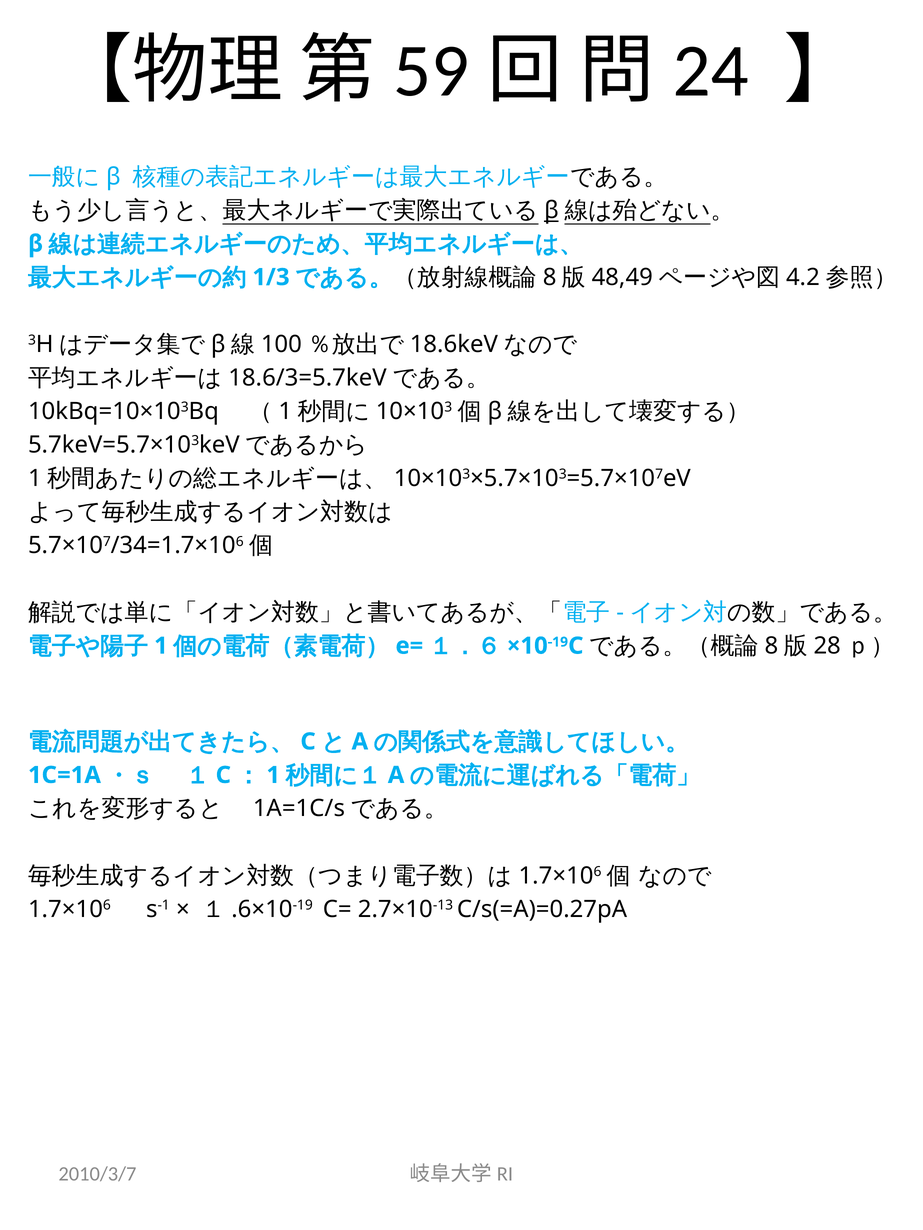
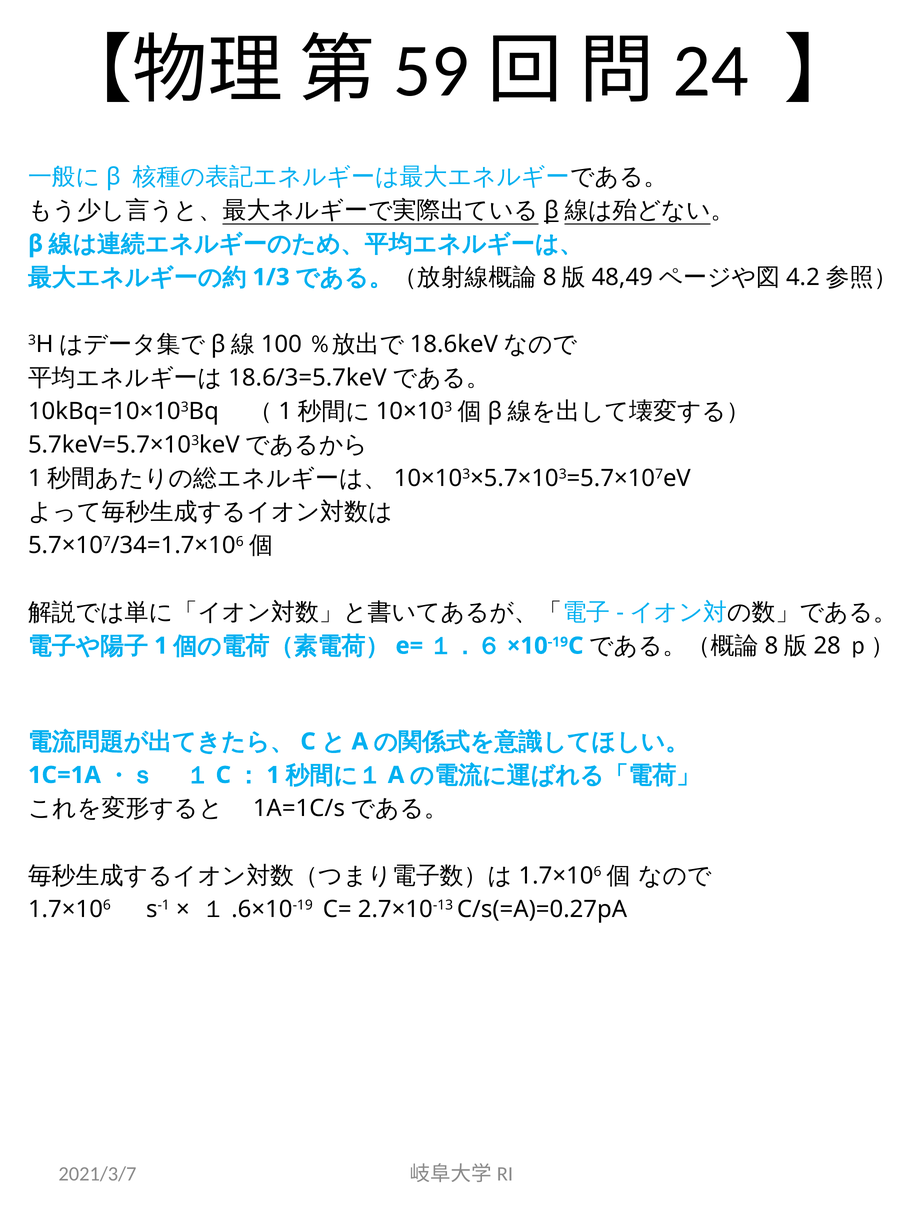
2010/3/7: 2010/3/7 -> 2021/3/7 (97, 1175)
